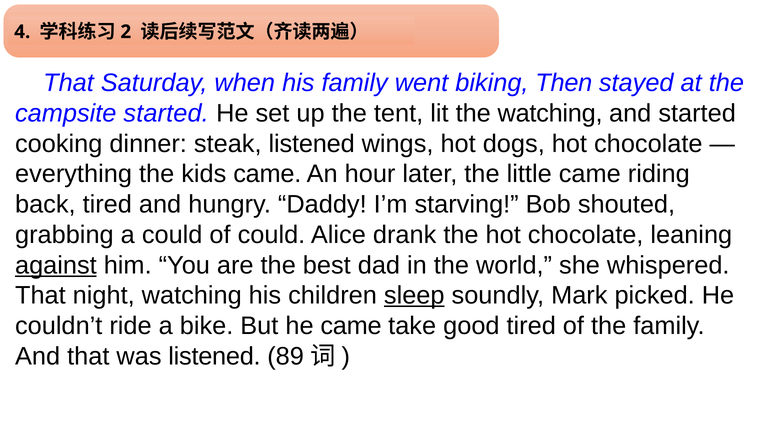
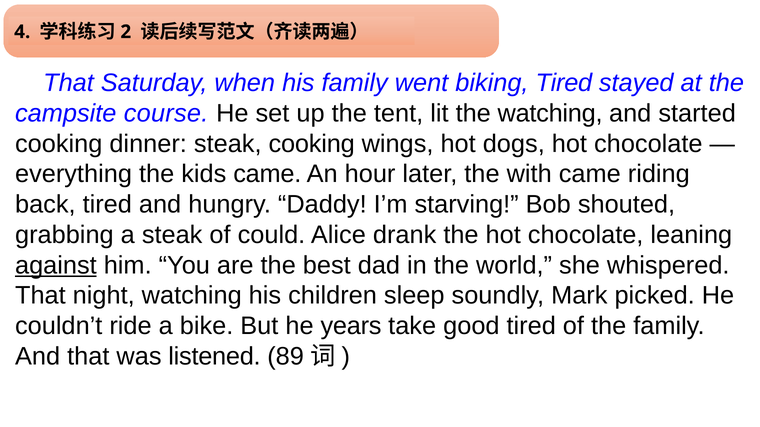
biking Then: Then -> Tired (564, 83)
campsite started: started -> course (166, 113)
steak listened: listened -> cooking (312, 144)
little: little -> with (529, 174)
a could: could -> steak (172, 235)
sleep underline: present -> none (414, 296)
he came: came -> years (351, 326)
